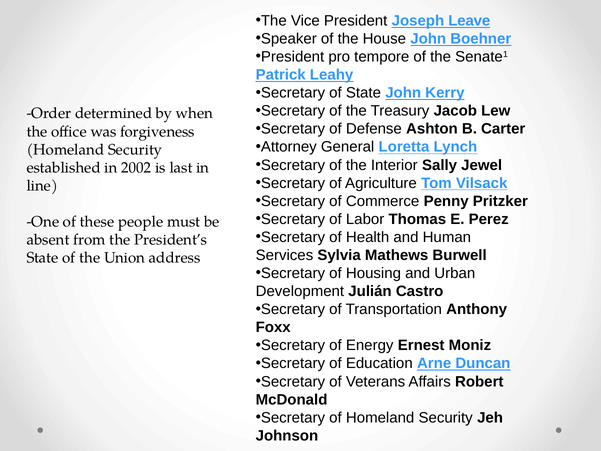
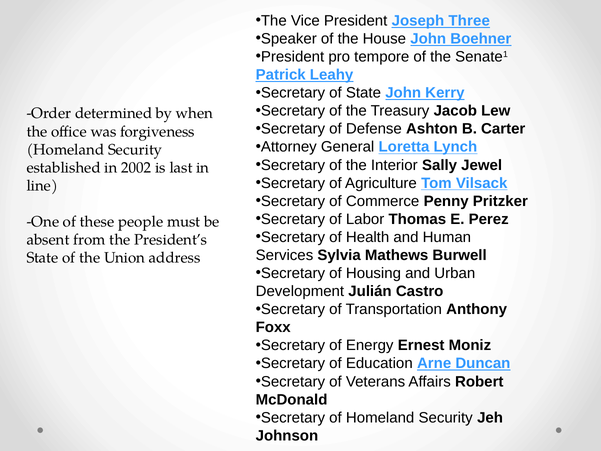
Leave: Leave -> Three (469, 21)
